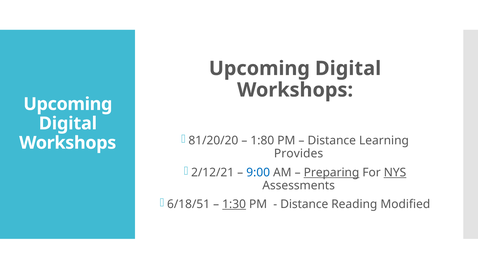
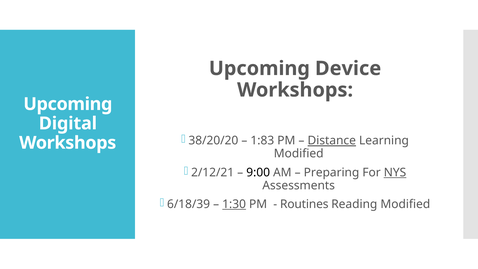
Digital: Digital -> Device (348, 68)
81/20/20: 81/20/20 -> 38/20/20 (213, 141)
1:80: 1:80 -> 1:83 (262, 141)
Distance underline: none -> present (332, 141)
Provides: Provides -> Modified (299, 154)
9:00 colour: blue -> black (258, 172)
Preparing underline: present -> none (332, 172)
6/18/51: 6/18/51 -> 6/18/39 (189, 204)
Distance: Distance -> Routines (304, 204)
